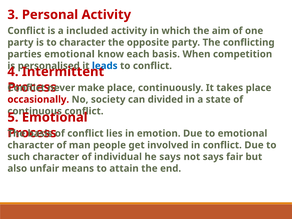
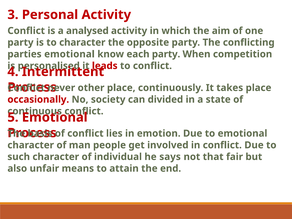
included: included -> analysed (87, 31)
each basis: basis -> party (166, 54)
leads colour: blue -> red (105, 66)
make: make -> other (91, 88)
not says: says -> that (213, 157)
